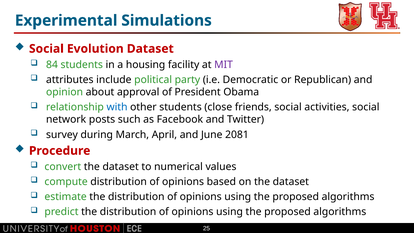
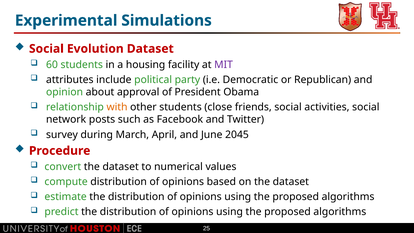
84: 84 -> 60 (52, 65)
with colour: blue -> orange (117, 107)
2081: 2081 -> 2045 (237, 135)
